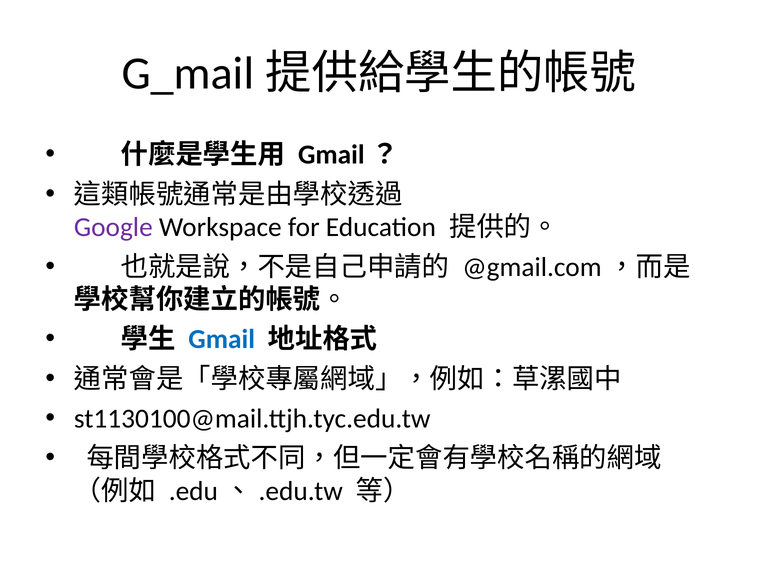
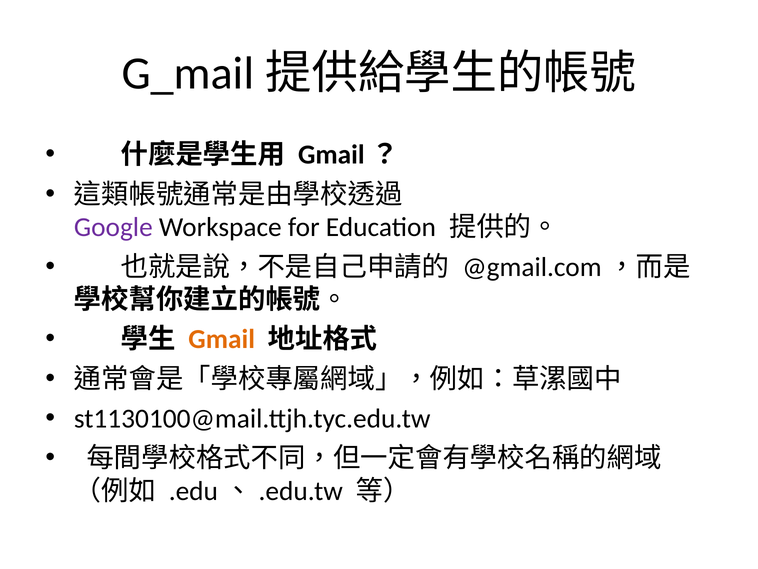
Gmail colour: blue -> orange (222, 339)
